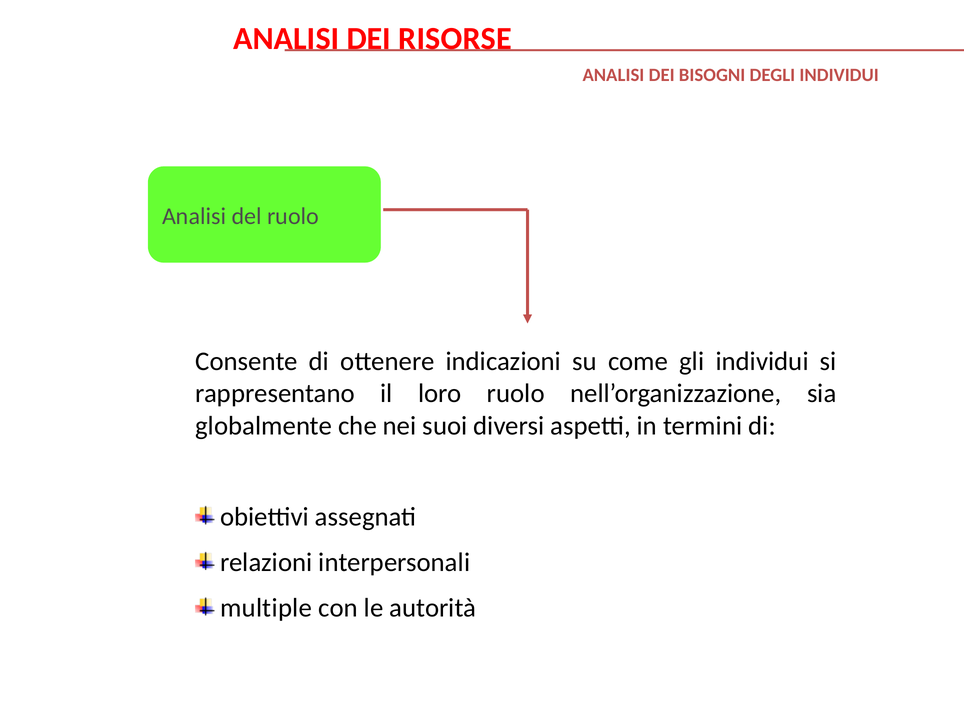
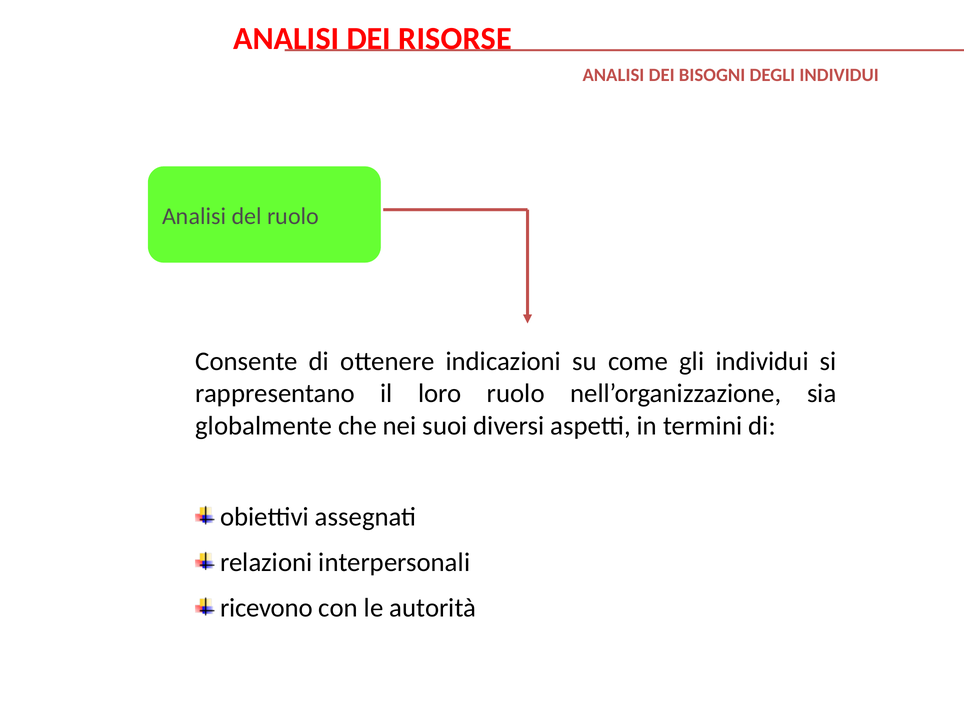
multiple: multiple -> ricevono (266, 608)
